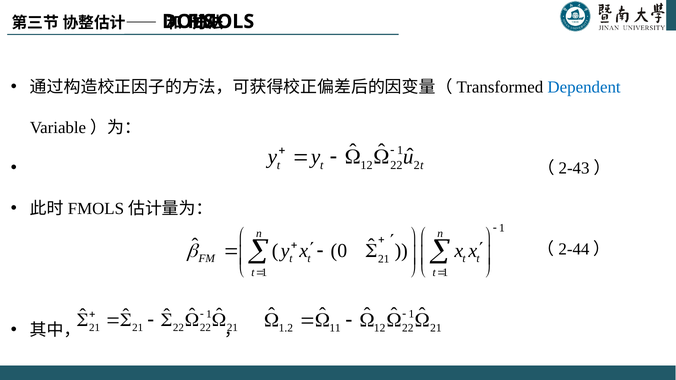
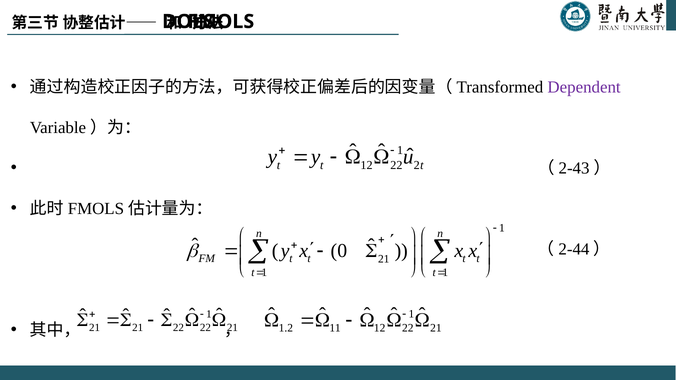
Dependent colour: blue -> purple (584, 87)
